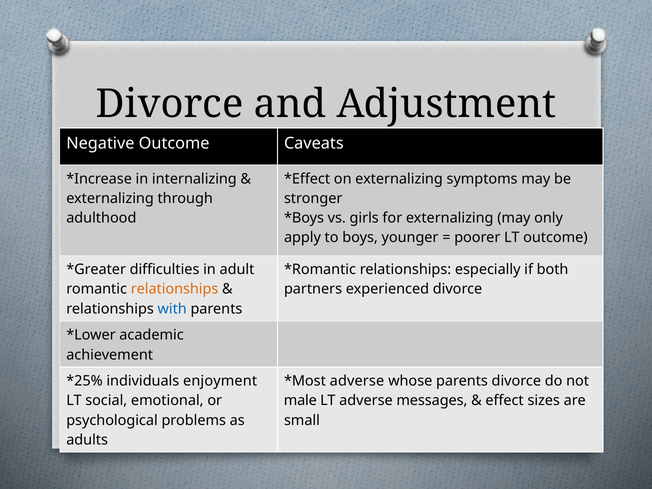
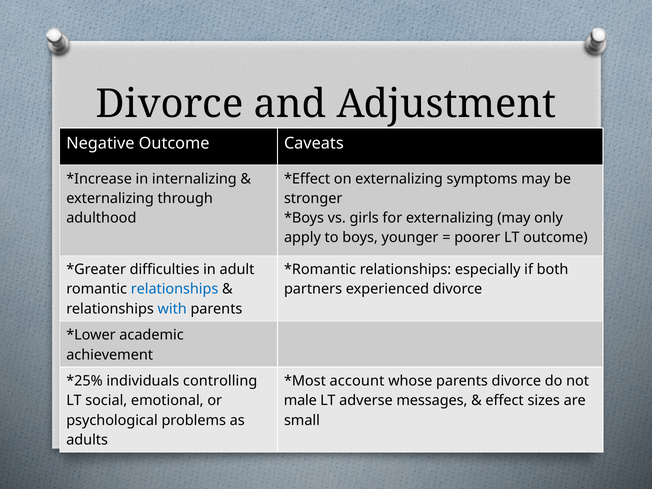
relationships colour: orange -> blue (175, 289)
enjoyment: enjoyment -> controlling (220, 381)
adverse: adverse -> account (357, 381)
